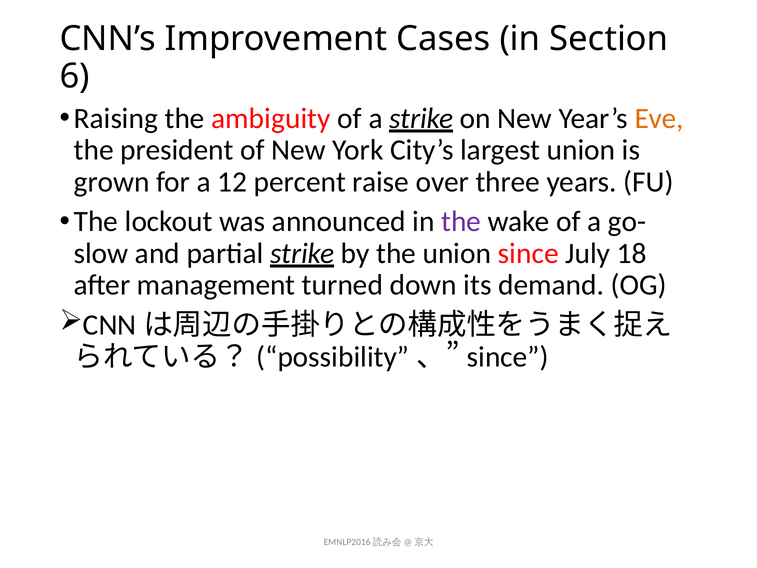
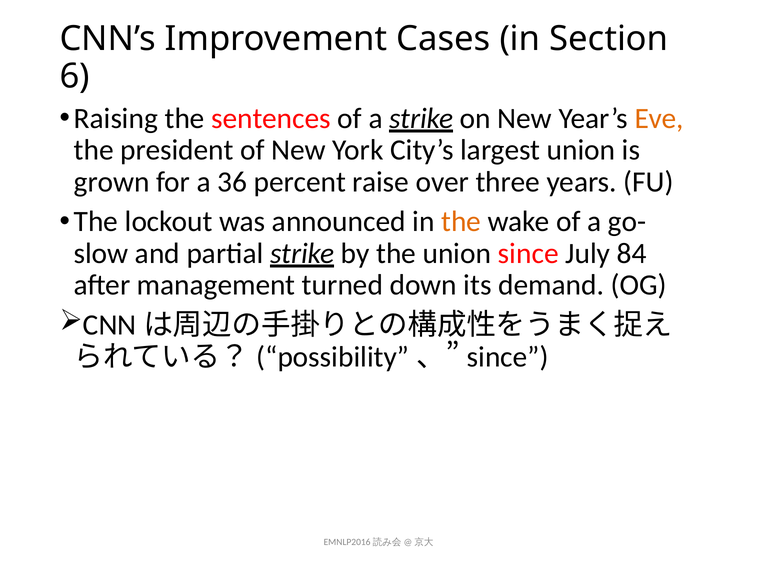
ambiguity: ambiguity -> sentences (271, 118)
12: 12 -> 36 (232, 182)
the colour: purple -> orange (461, 222)
18: 18 -> 84 (632, 253)
